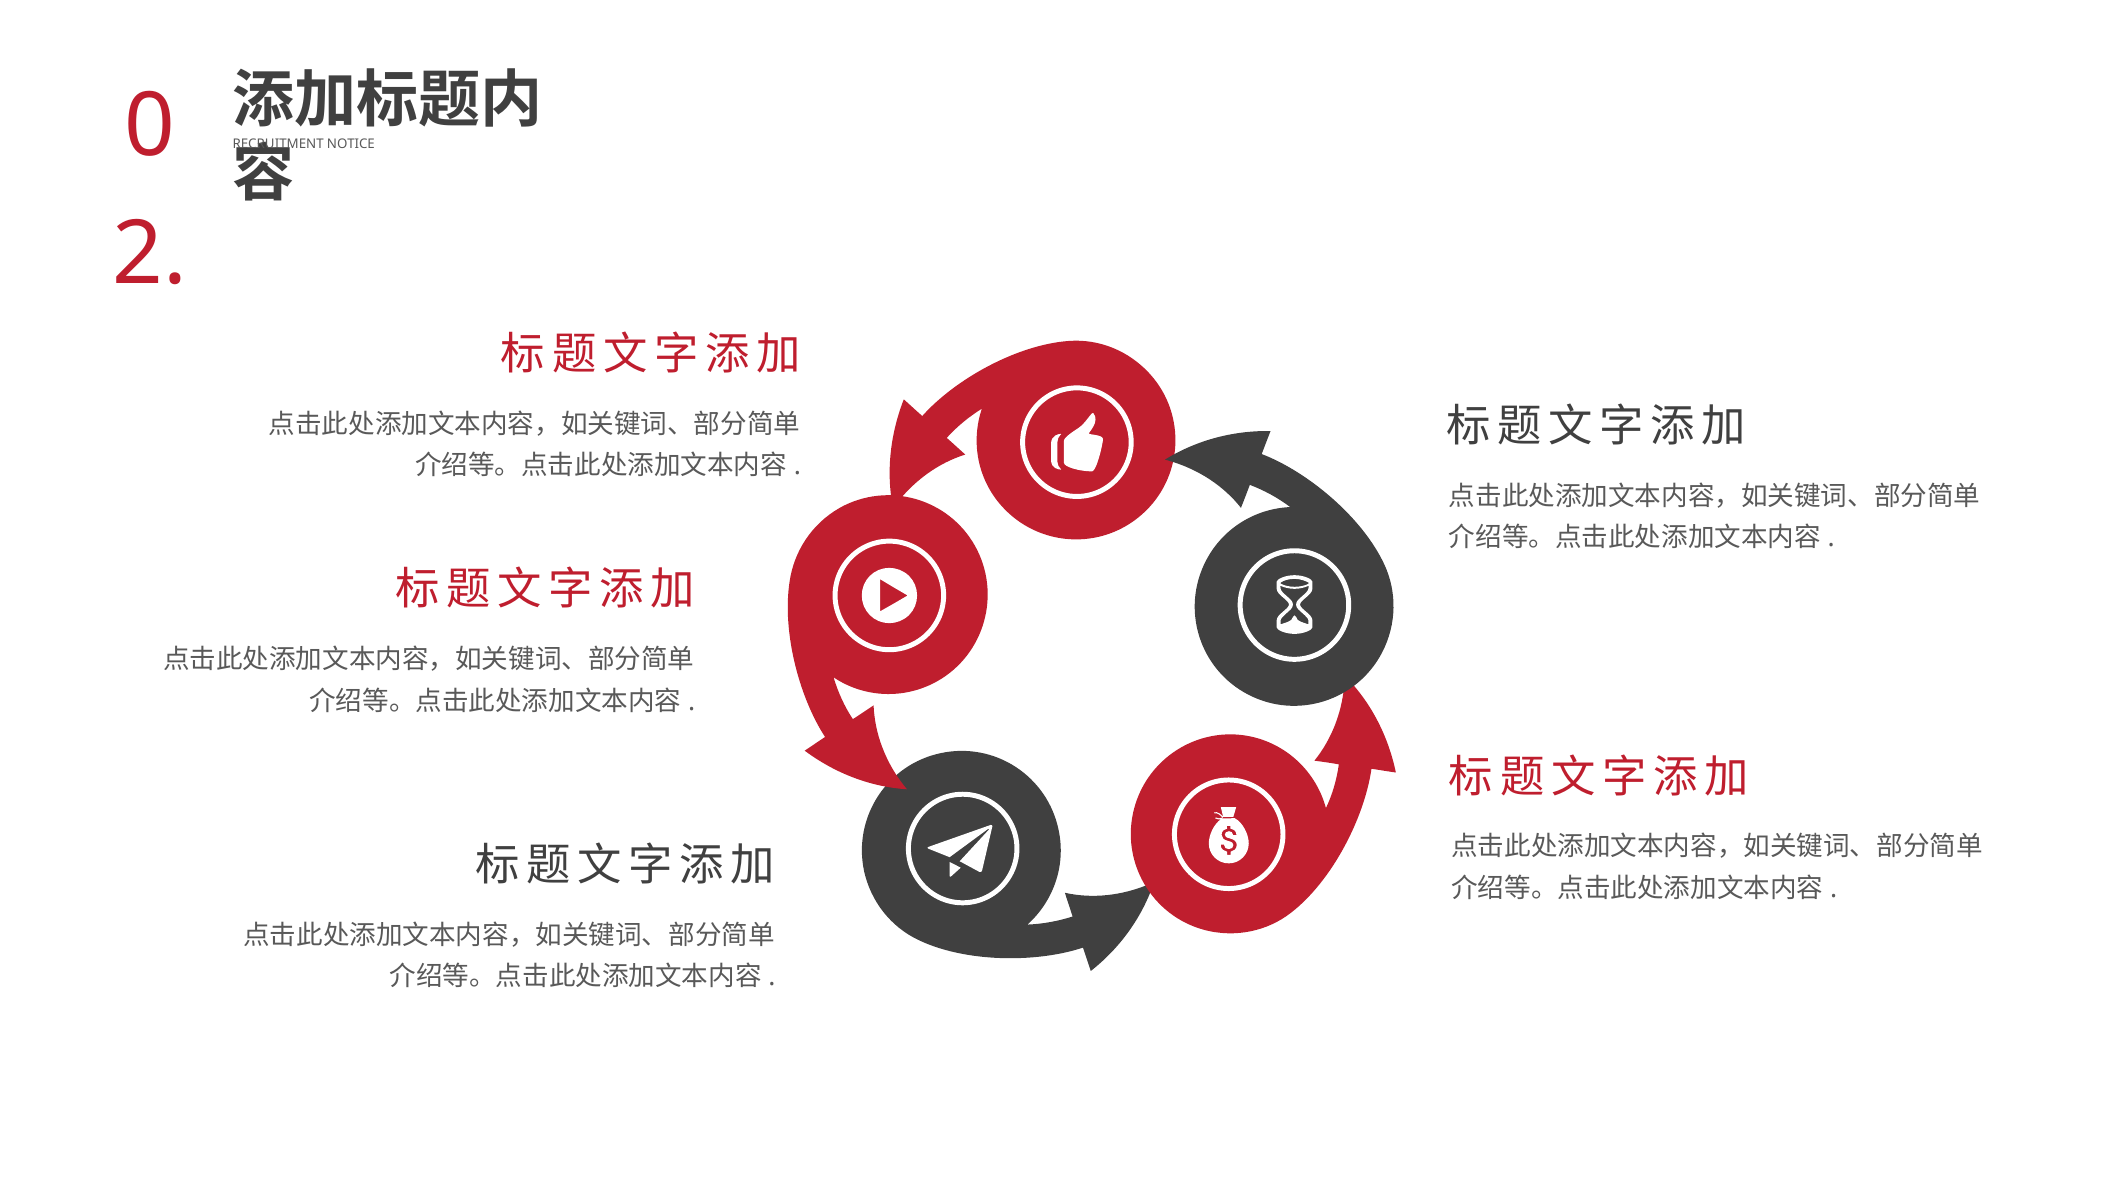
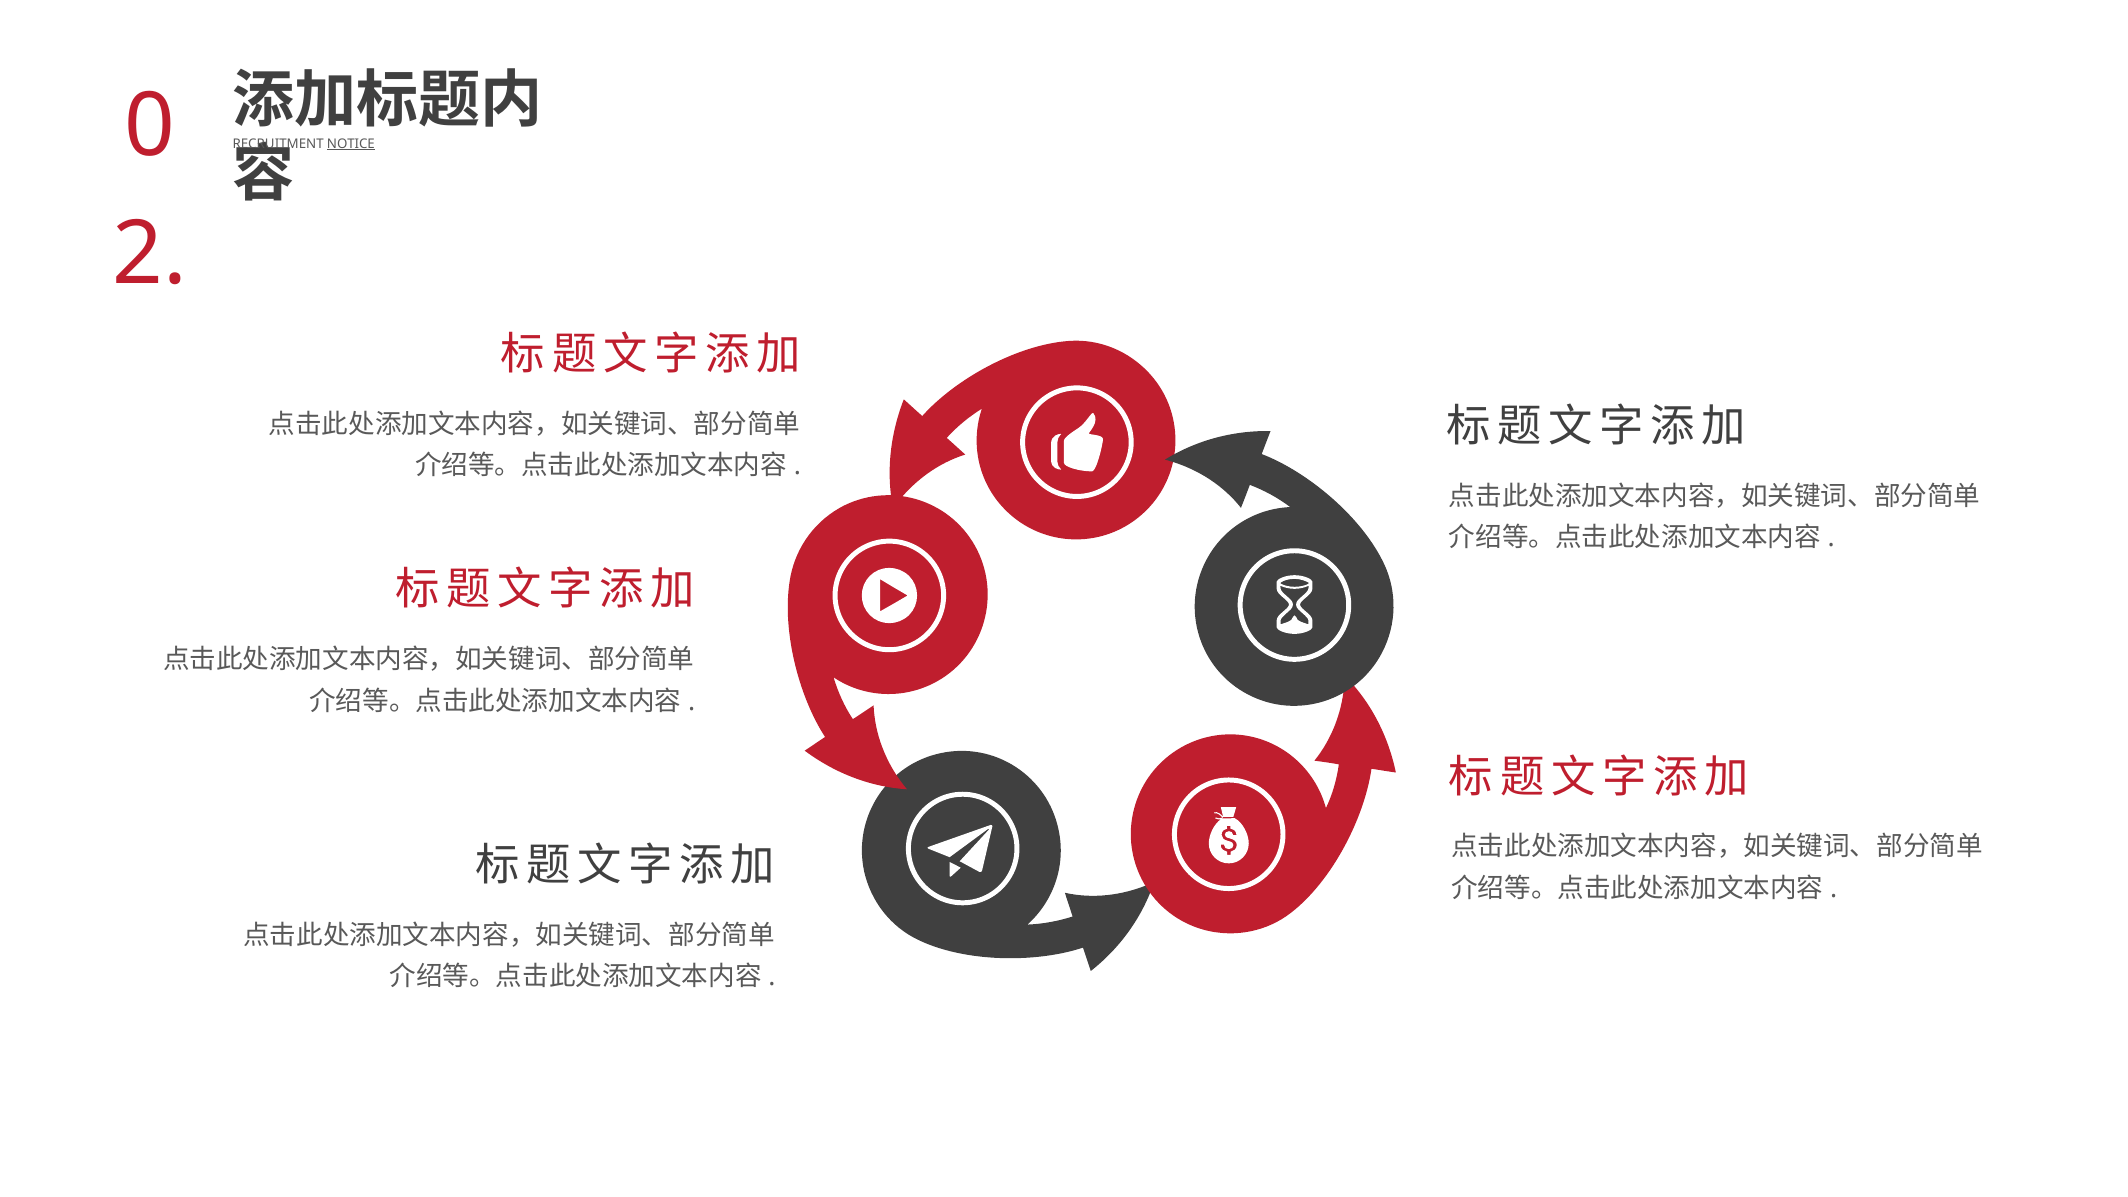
NOTICE underline: none -> present (351, 144)
